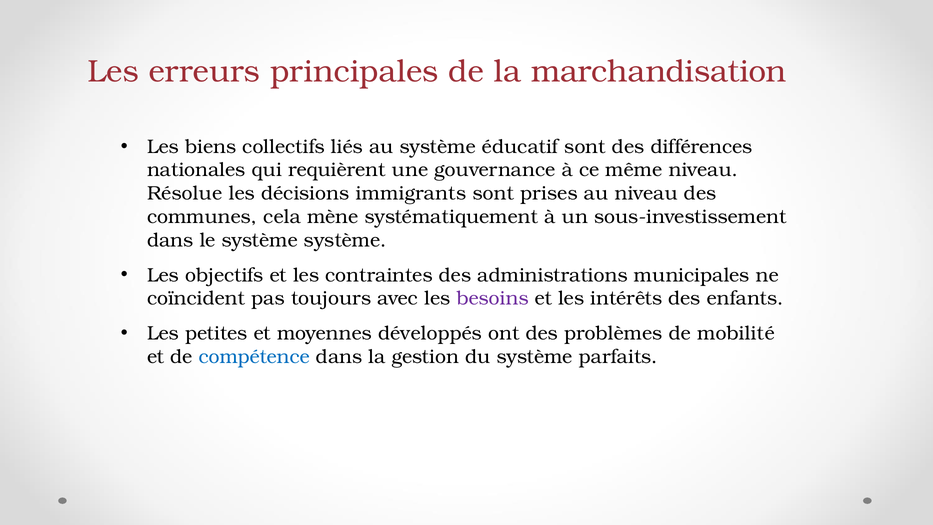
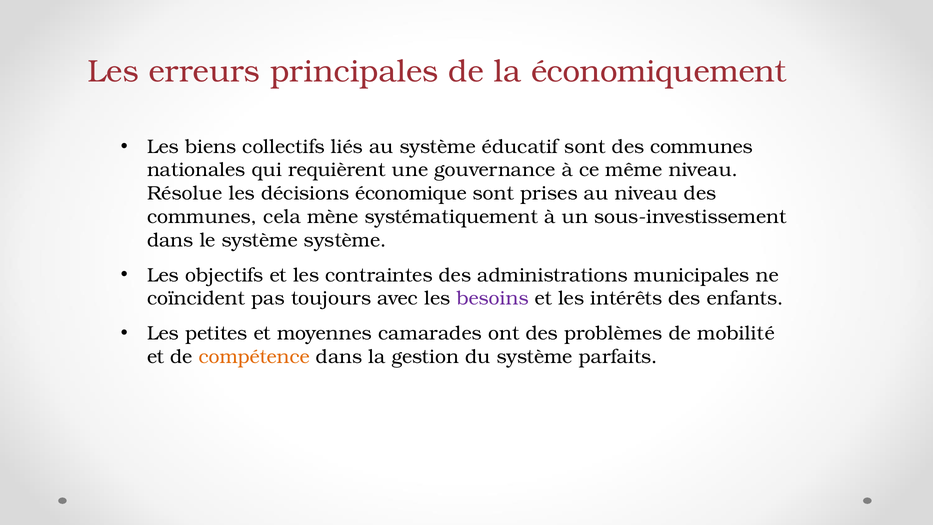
marchandisation: marchandisation -> économiquement (659, 72)
sont des différences: différences -> communes (702, 147)
immigrants: immigrants -> économique (411, 193)
développés: développés -> camarades (430, 333)
compétence colour: blue -> orange (254, 357)
